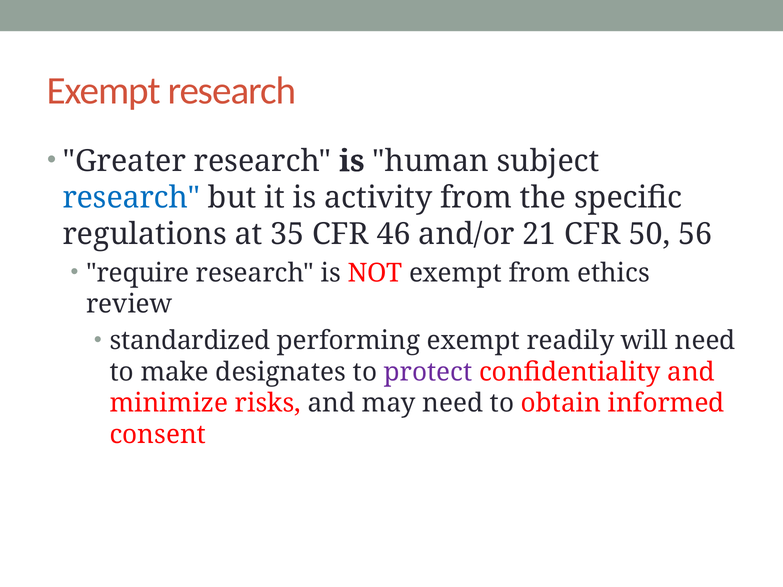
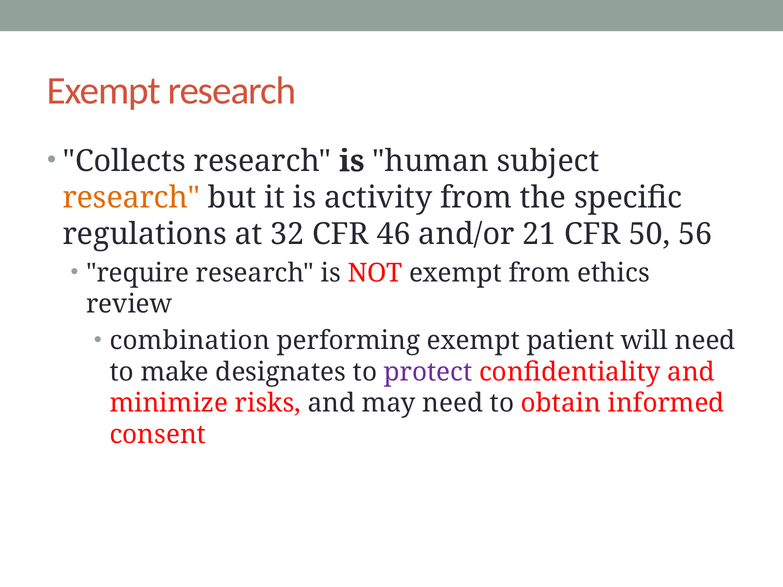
Greater: Greater -> Collects (124, 161)
research colour: blue -> orange (131, 198)
35: 35 -> 32 (287, 234)
standardized: standardized -> combination (190, 341)
readily: readily -> patient (570, 341)
